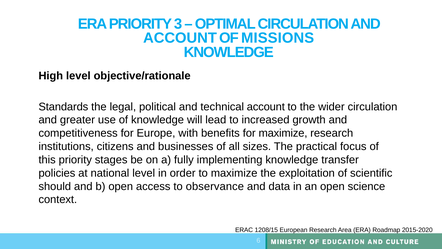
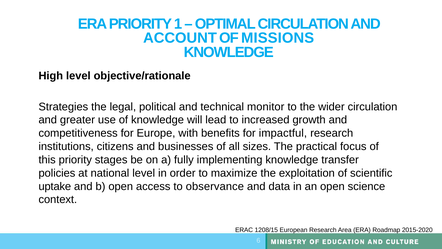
3: 3 -> 1 (178, 24)
Standards: Standards -> Strategies (63, 107)
technical account: account -> monitor (266, 107)
for maximize: maximize -> impactful (283, 133)
should: should -> uptake (55, 186)
